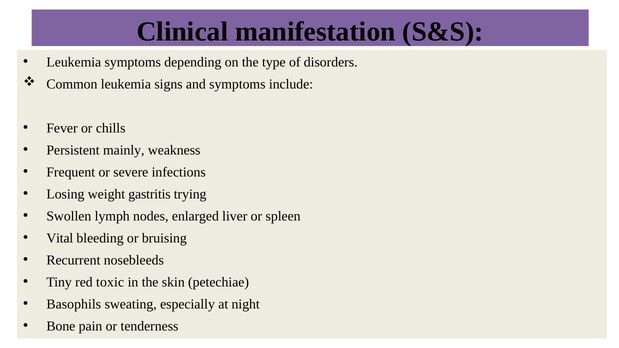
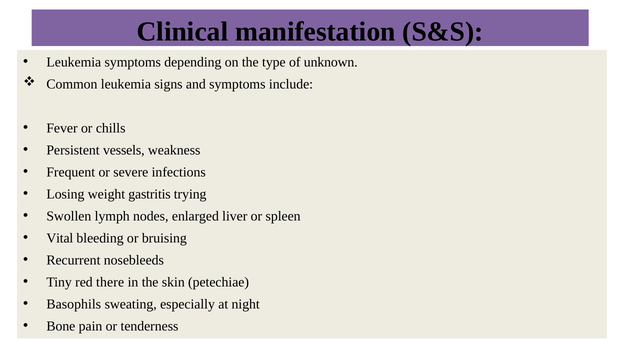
disorders: disorders -> unknown (331, 62)
mainly: mainly -> vessels (124, 150)
toxic: toxic -> there (110, 282)
